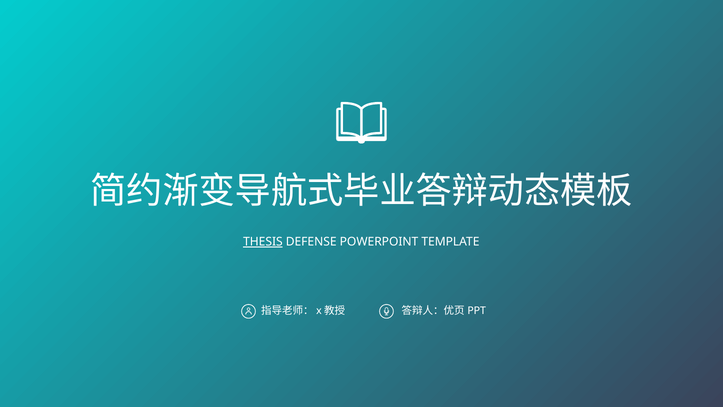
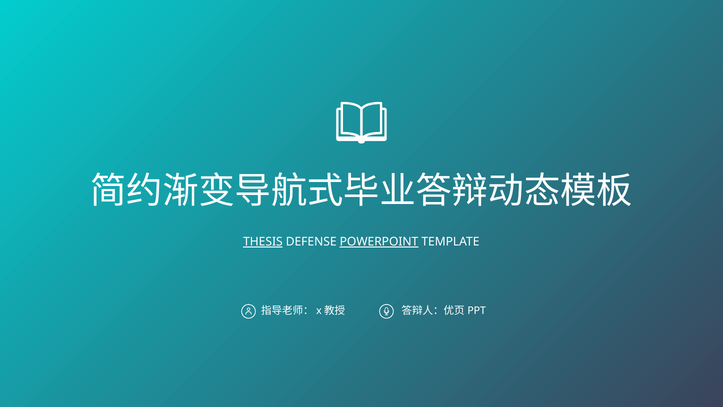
POWERPOINT underline: none -> present (379, 242)
